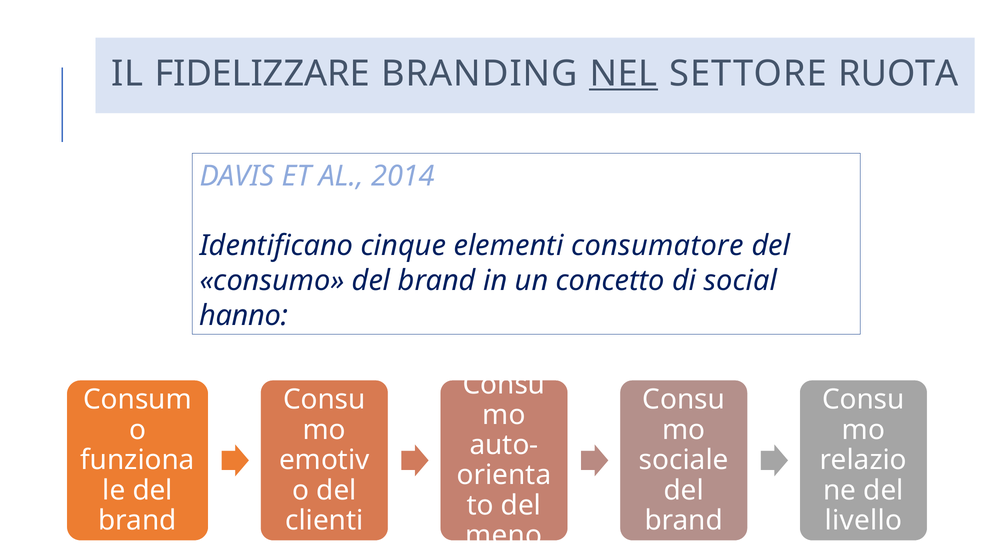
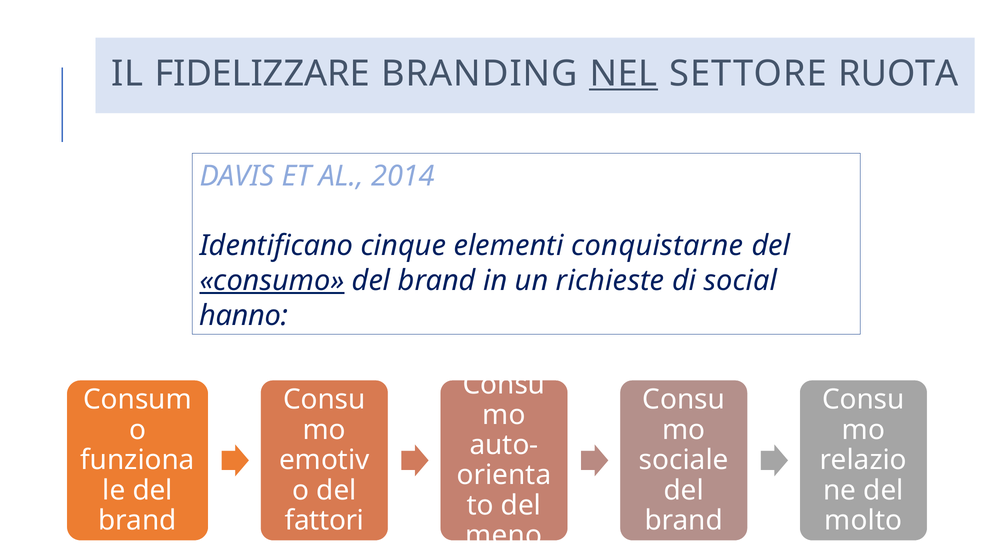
consumatore: consumatore -> conquistarne (657, 246)
consumo underline: none -> present (272, 281)
concetto: concetto -> richieste (610, 281)
clienti: clienti -> fattori (324, 521)
livello: livello -> molto (863, 521)
